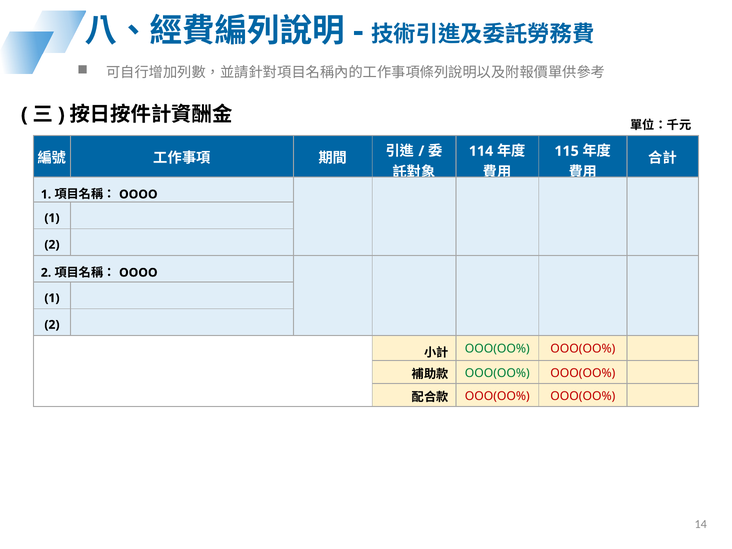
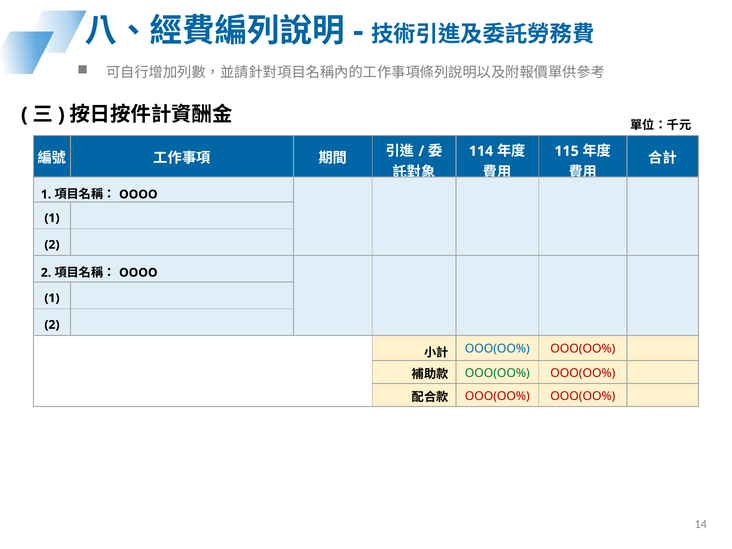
OOO(OO% colour: green -> blue (497, 349)
